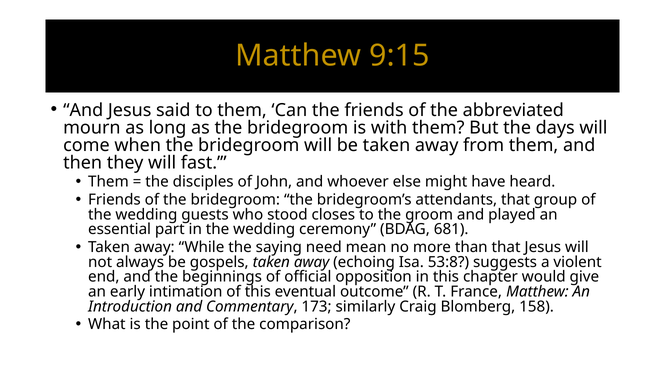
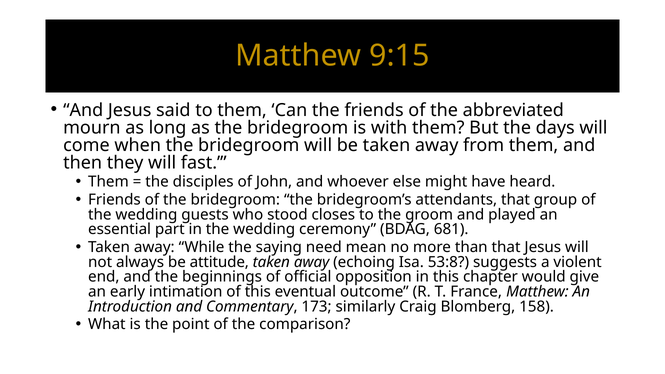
gospels: gospels -> attitude (219, 262)
